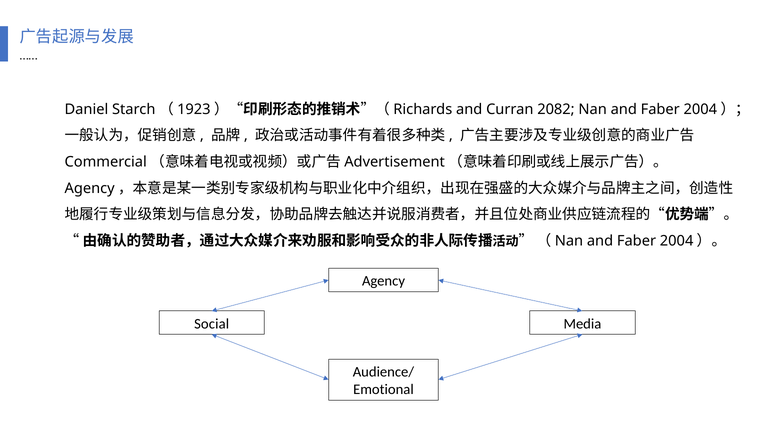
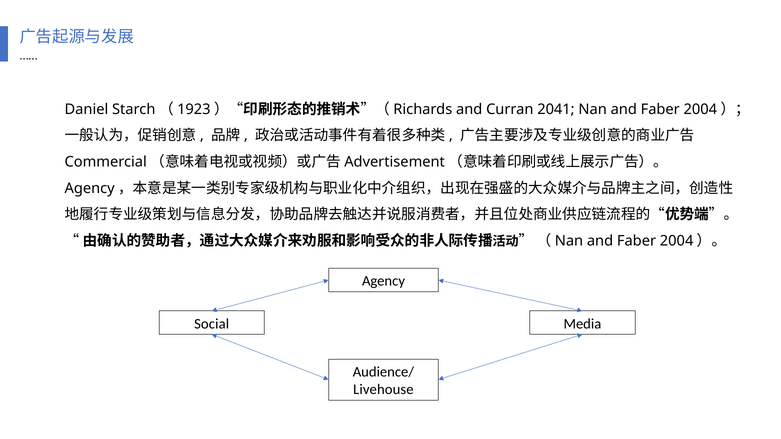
2082: 2082 -> 2041 (556, 109)
Emotional: Emotional -> Livehouse (383, 390)
